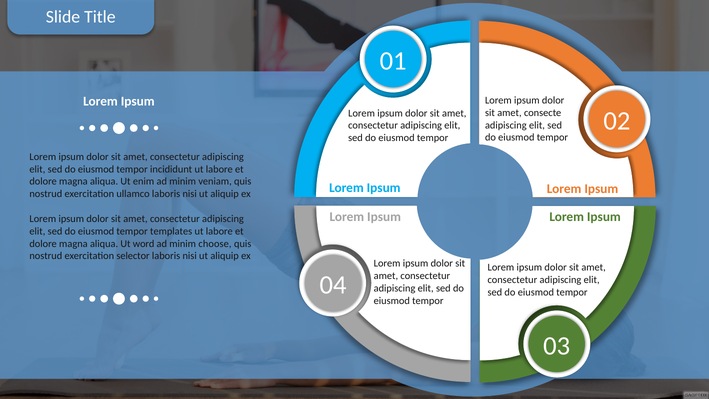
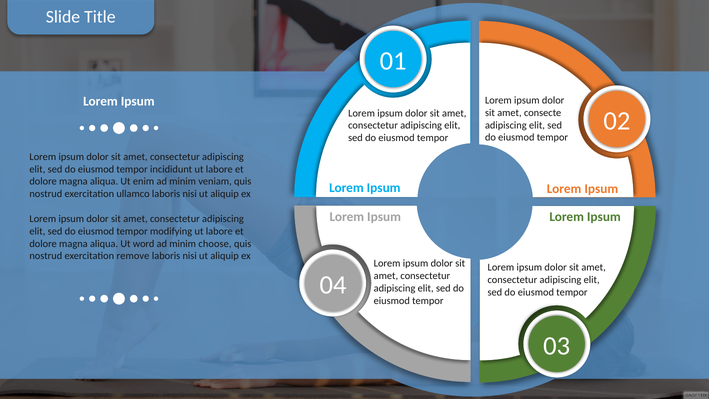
templates: templates -> modifying (171, 231)
selector: selector -> remove (133, 256)
